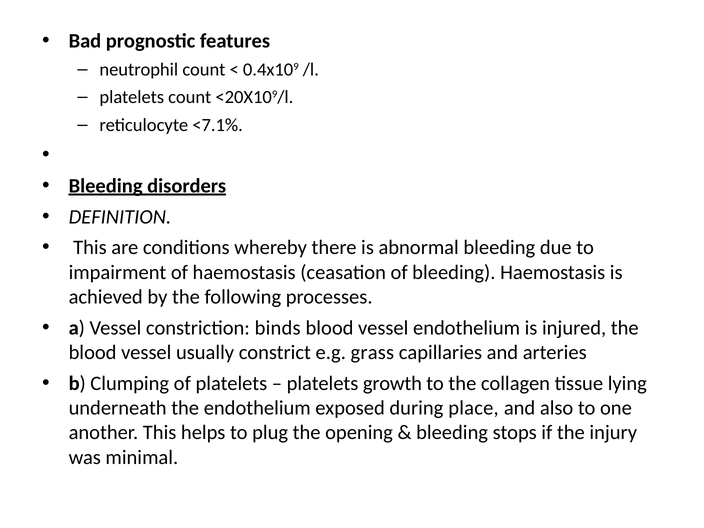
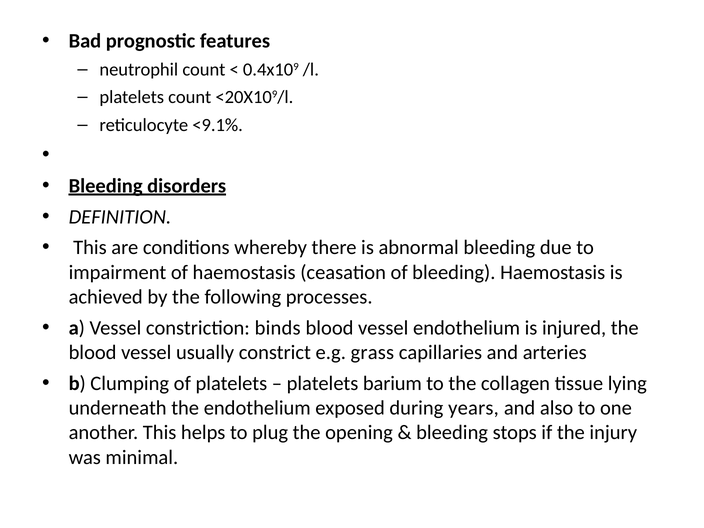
<7.1%: <7.1% -> <9.1% (218, 125)
growth: growth -> barium (392, 383)
place: place -> years (474, 408)
